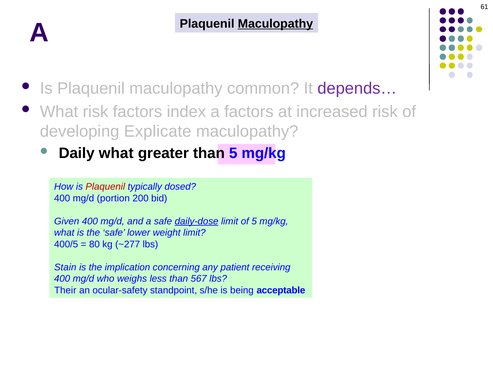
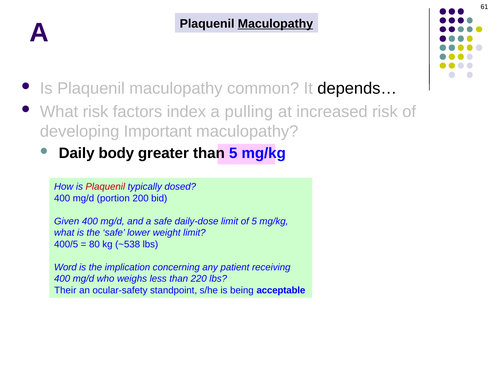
depends… colour: purple -> black (357, 88)
a factors: factors -> pulling (249, 112)
Explicate: Explicate -> Important (158, 131)
Daily what: what -> body (116, 153)
daily-dose underline: present -> none (197, 221)
~277: ~277 -> ~538 (128, 244)
Stain: Stain -> Word (65, 267)
567: 567 -> 220 (199, 279)
